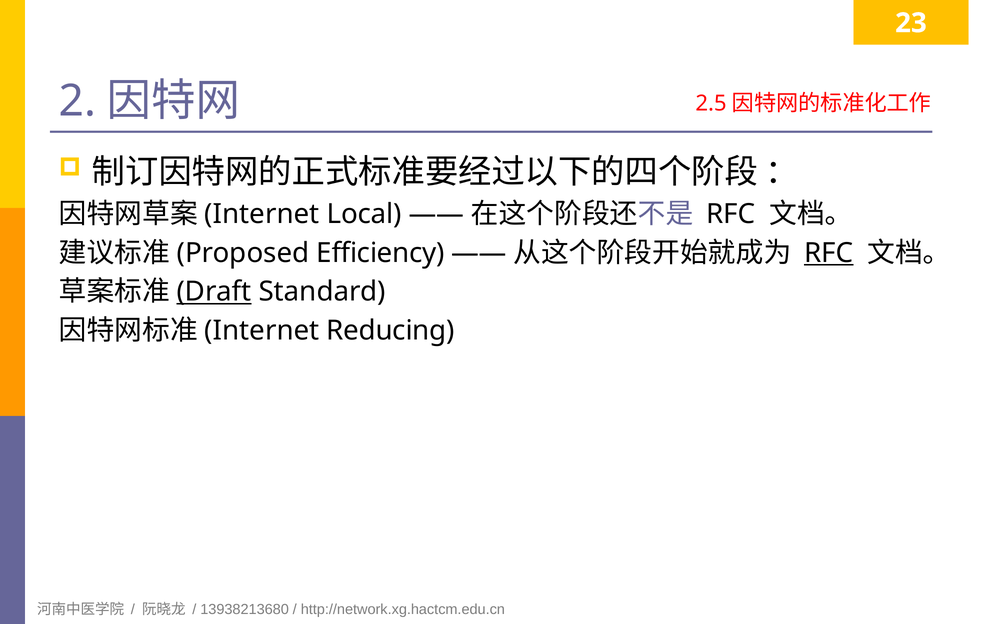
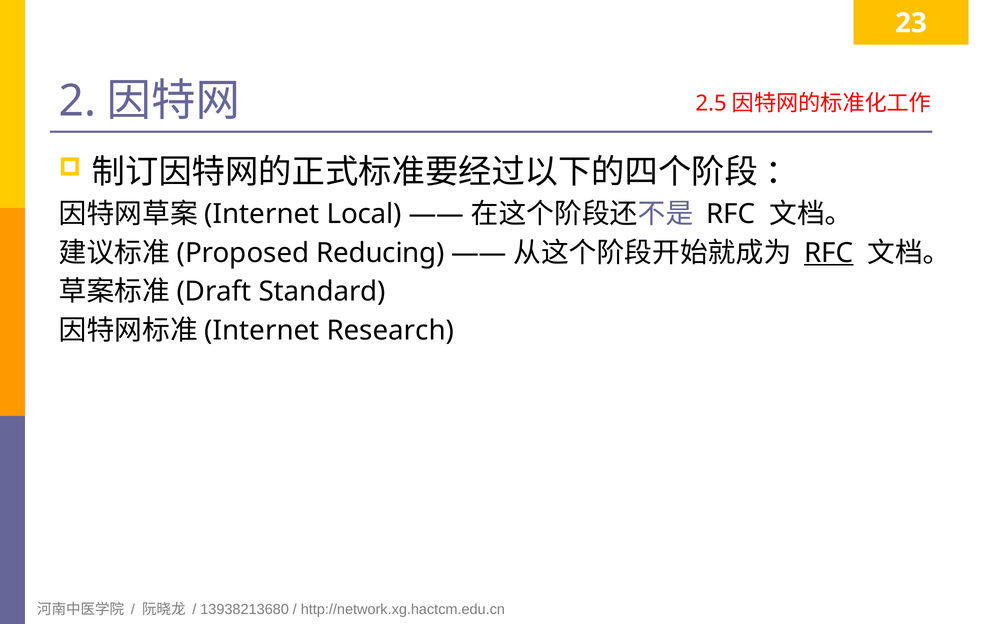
Efficiency: Efficiency -> Reducing (380, 253)
Draft underline: present -> none (214, 292)
Reducing: Reducing -> Research (390, 331)
